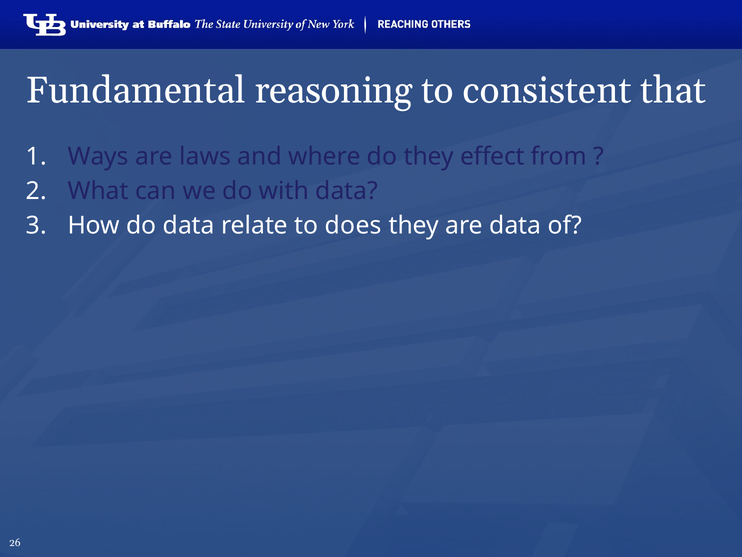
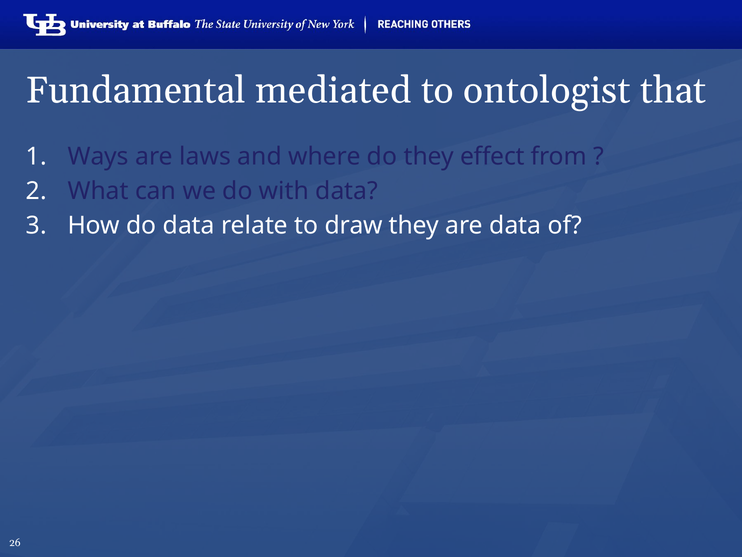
reasoning: reasoning -> mediated (333, 90)
consistent: consistent -> ontologist (547, 90)
does: does -> draw (354, 226)
